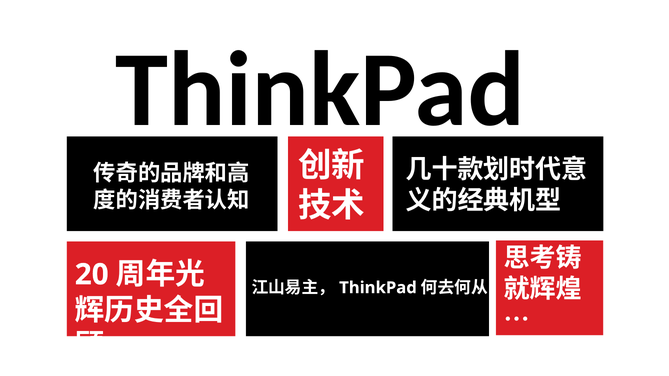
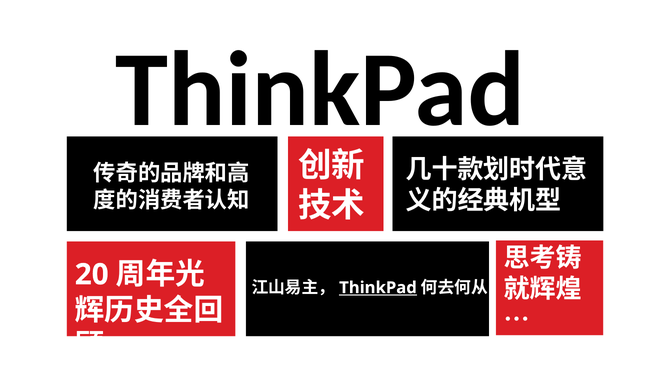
ThinkPad underline: none -> present (378, 288)
